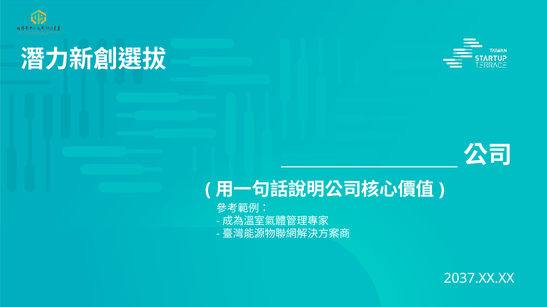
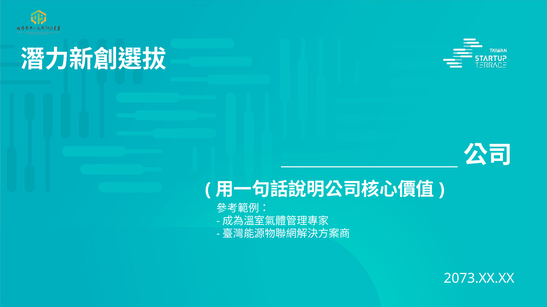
2037.XX.XX: 2037.XX.XX -> 2073.XX.XX (479, 279)
